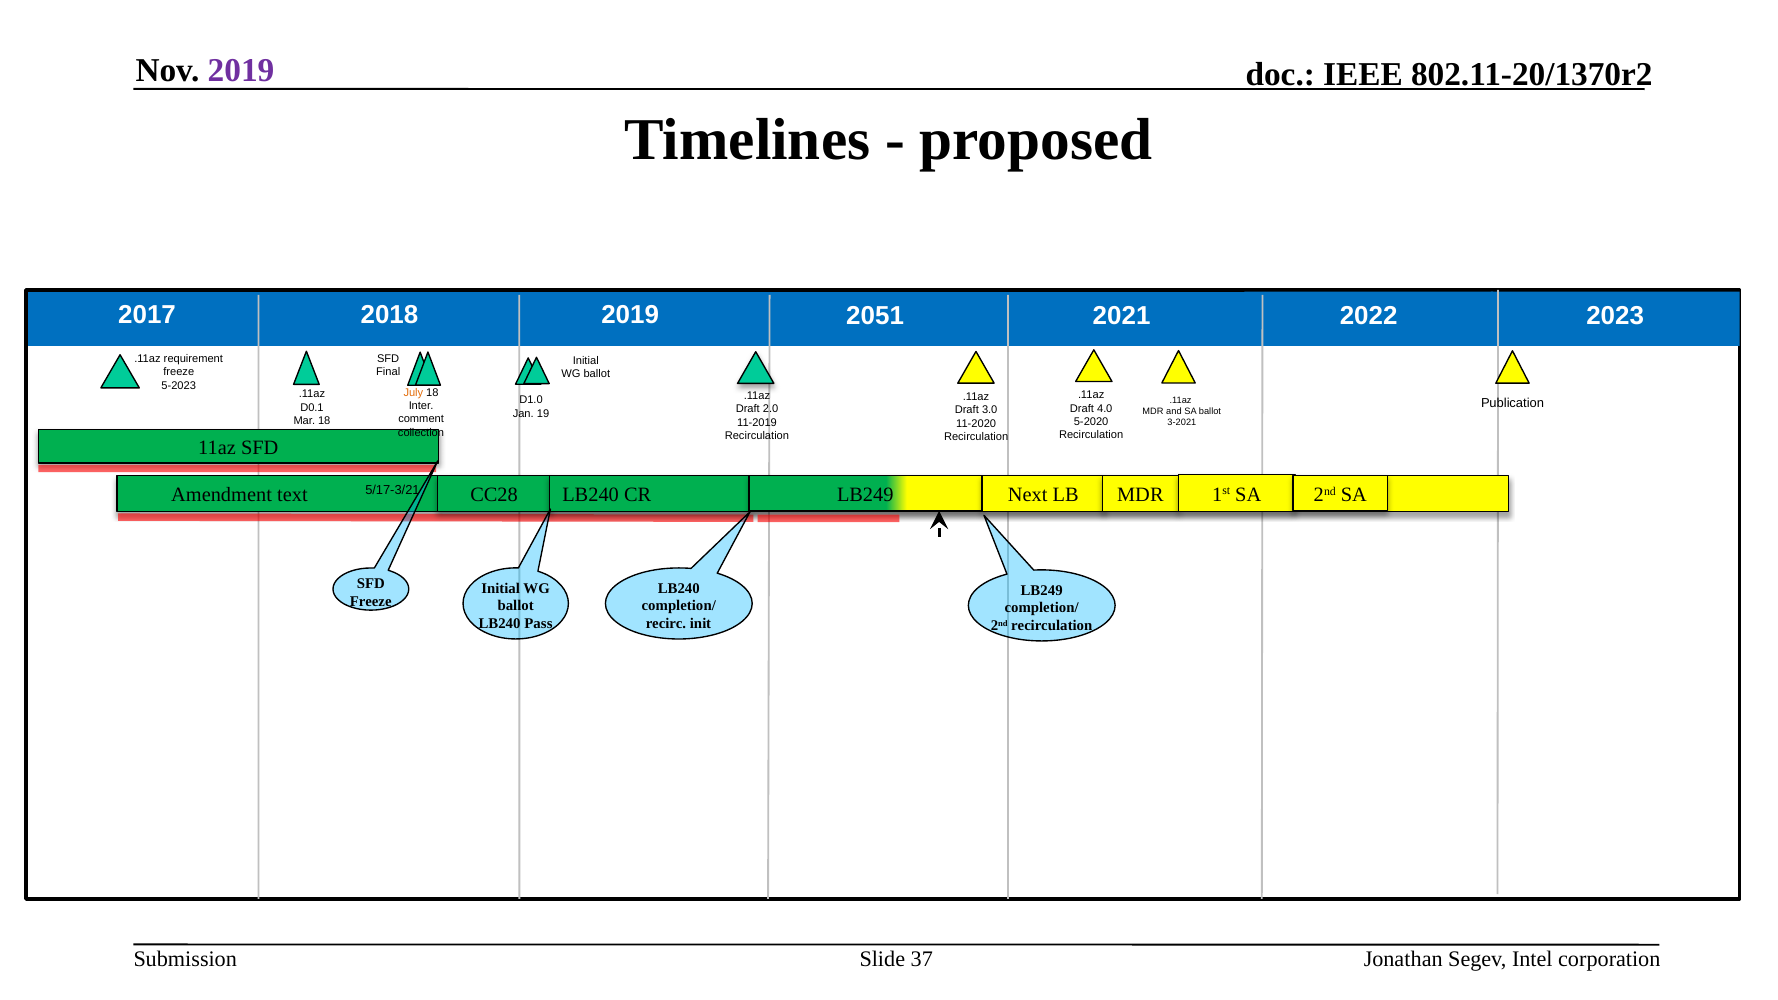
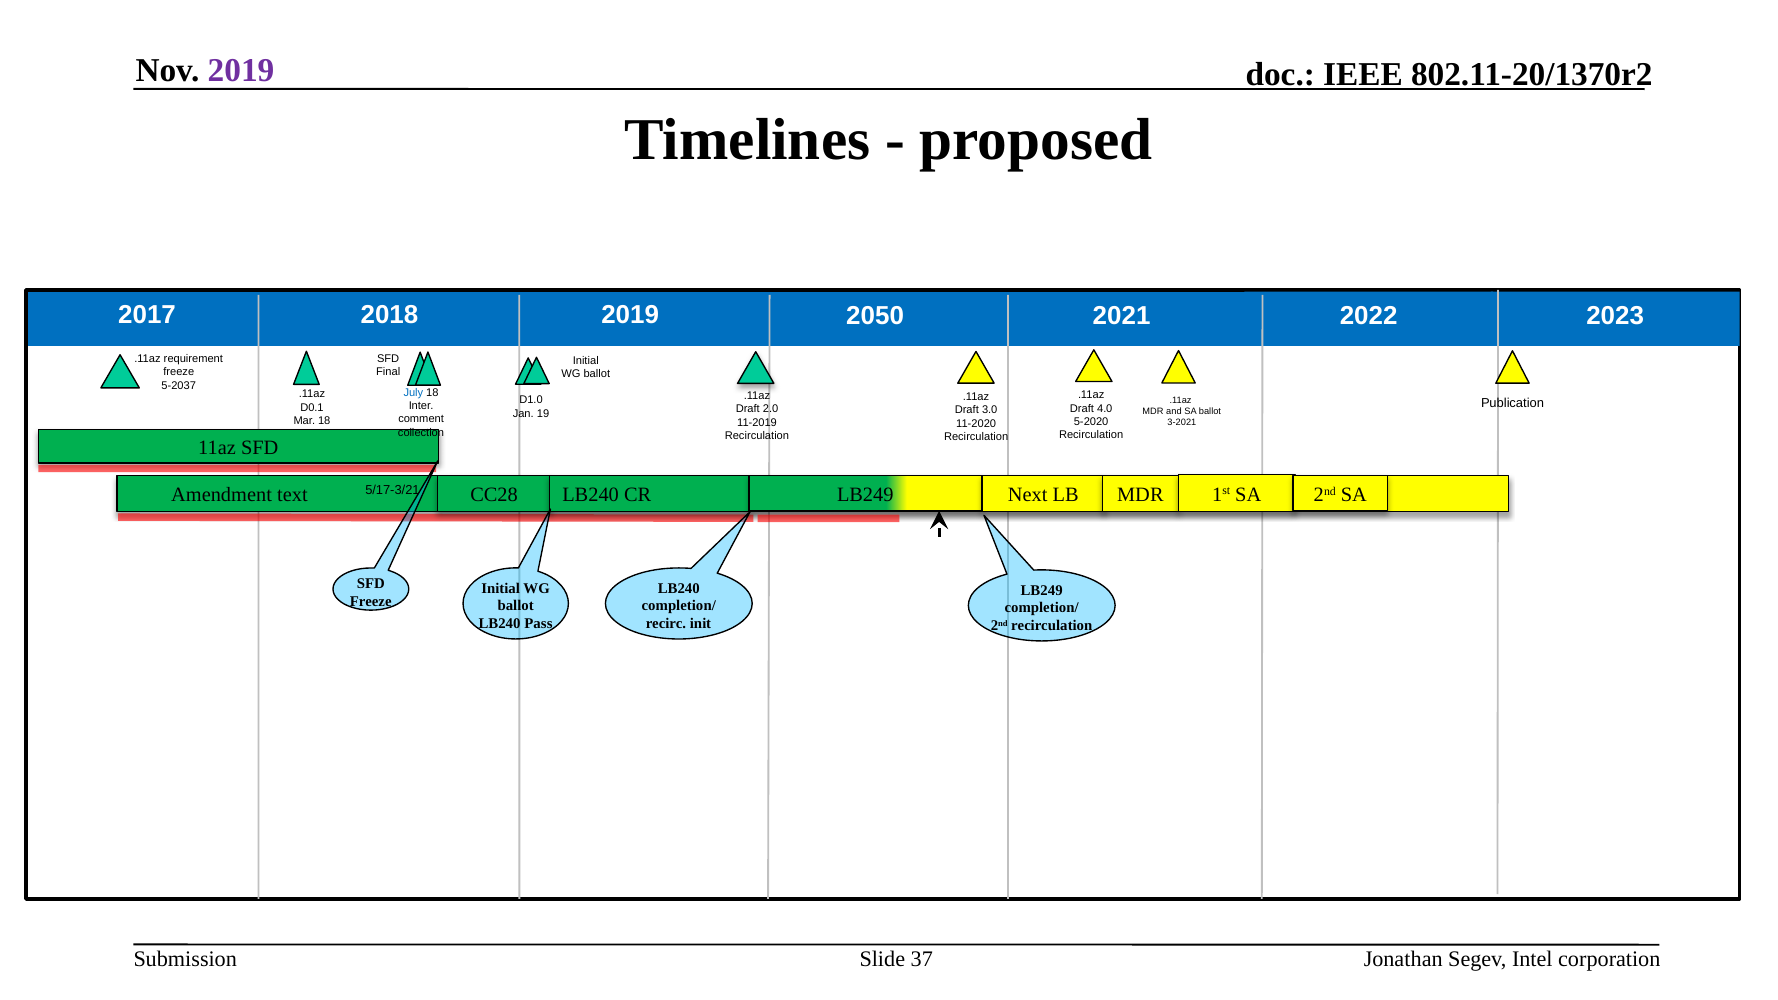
2051: 2051 -> 2050 (875, 316)
5-2023: 5-2023 -> 5-2037 (179, 386)
July colour: orange -> blue (413, 393)
